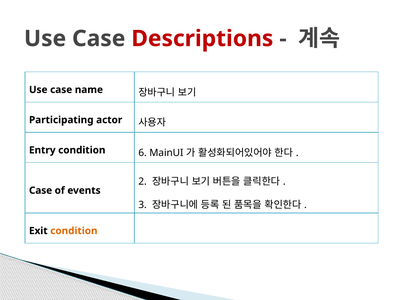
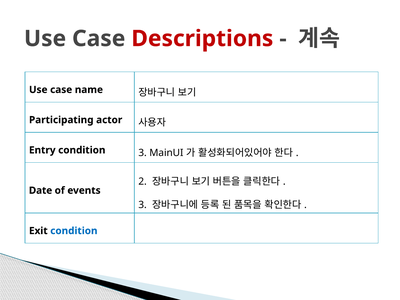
condition 6: 6 -> 3 (143, 153)
Case: Case -> Date (41, 190)
condition colour: orange -> blue (74, 231)
